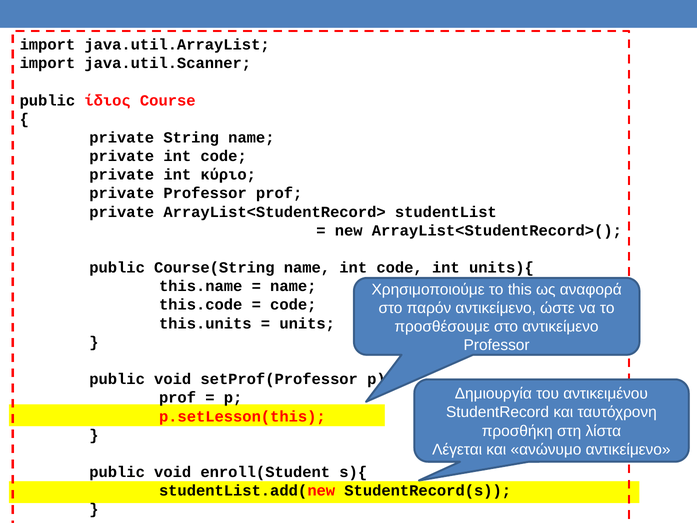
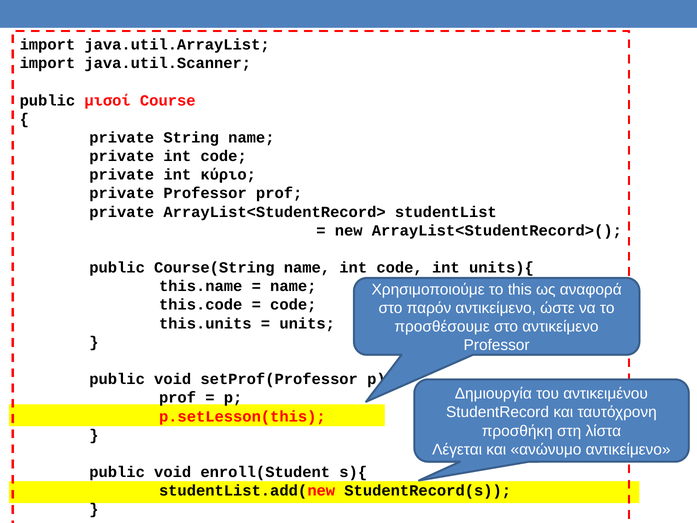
ίδιος: ίδιος -> μισοί (108, 100)
